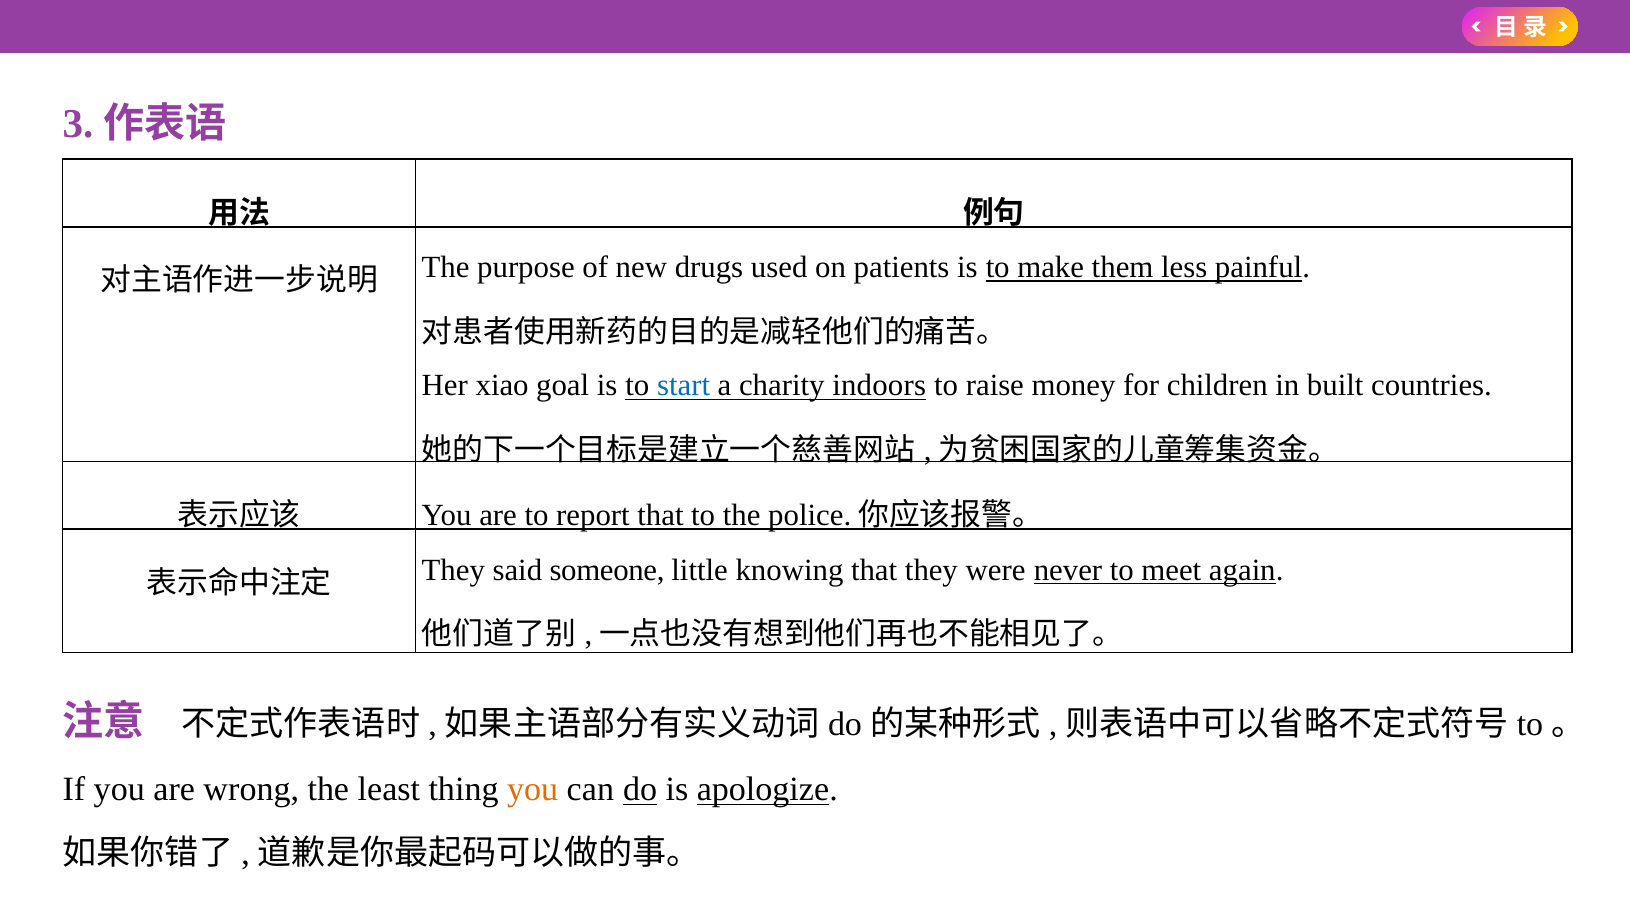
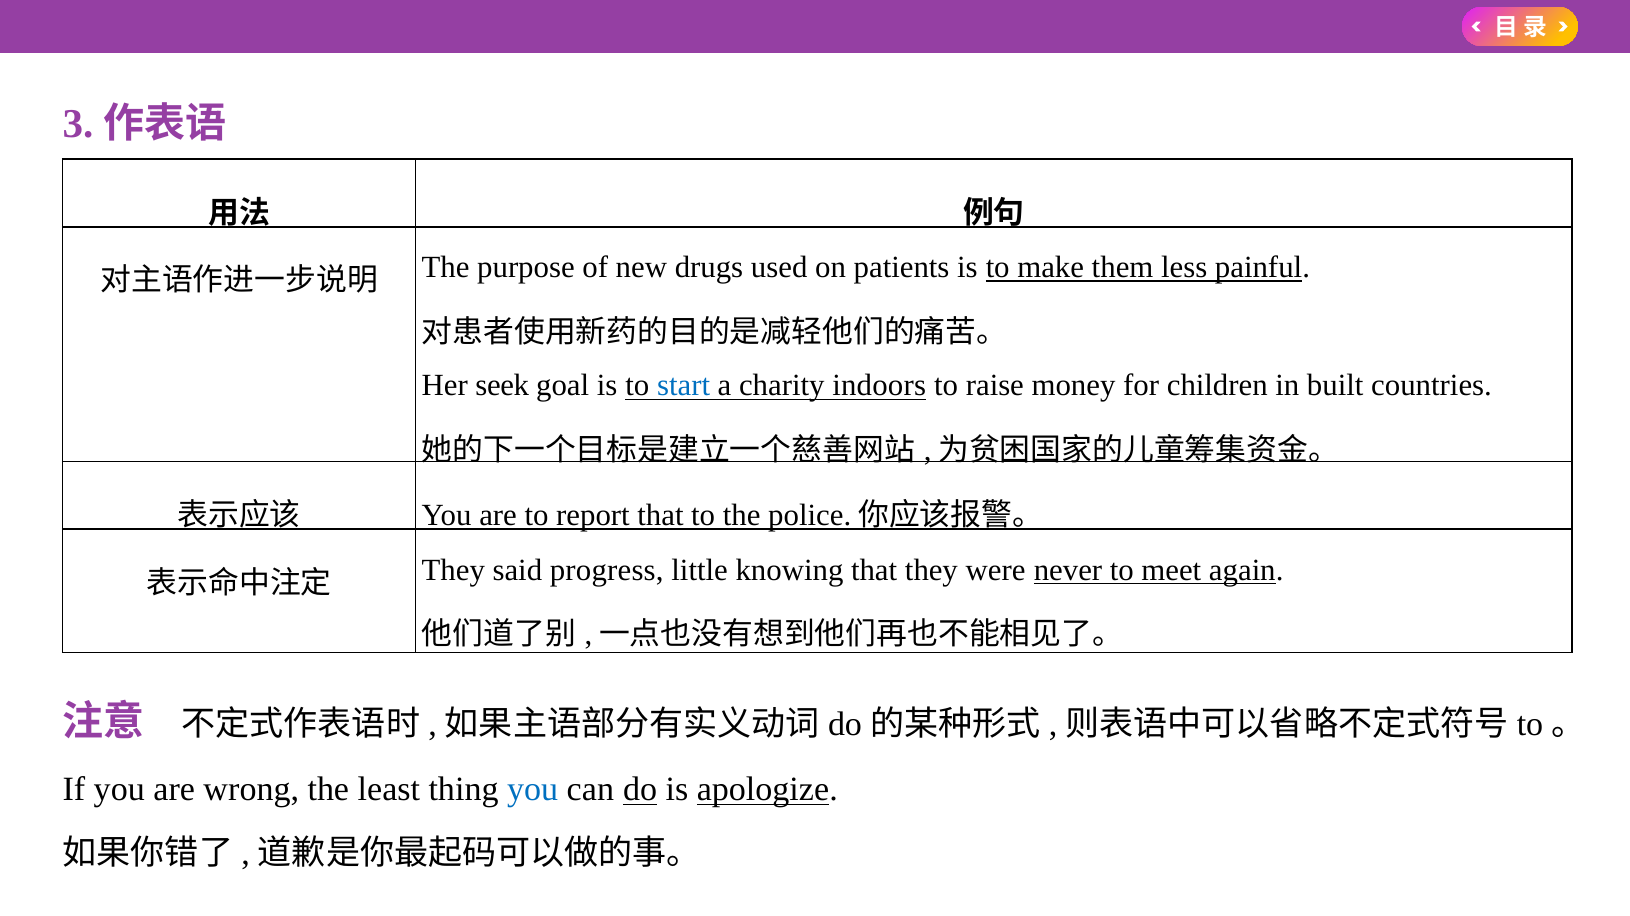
xiao: xiao -> seek (502, 386)
someone: someone -> progress (607, 570)
you colour: orange -> blue (533, 790)
